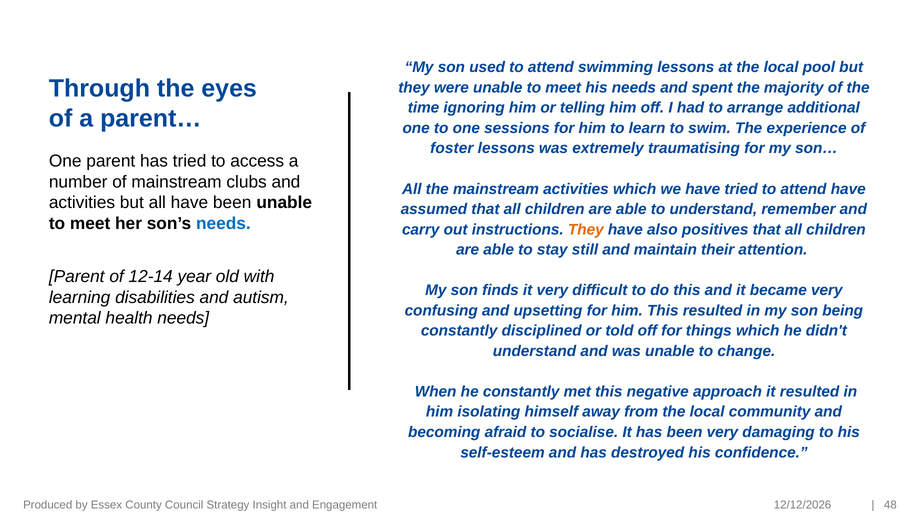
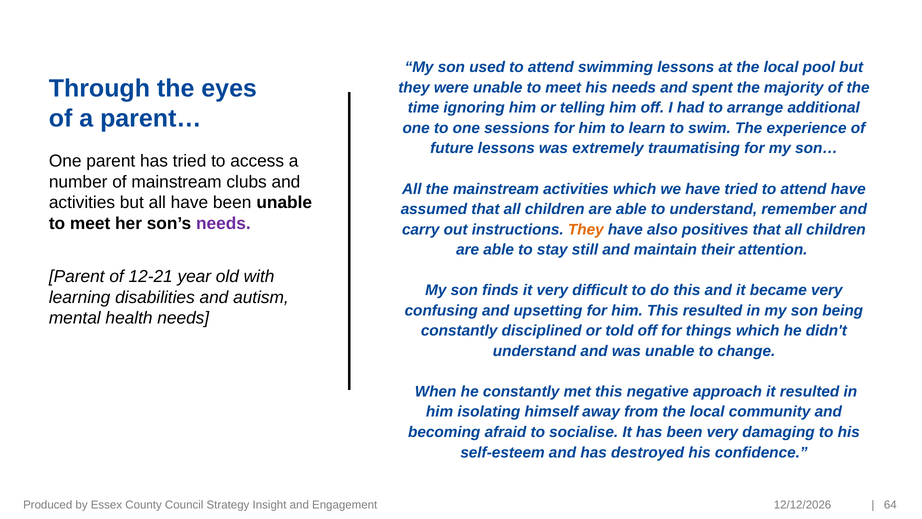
foster: foster -> future (452, 148)
needs colour: blue -> purple (223, 223)
12-14: 12-14 -> 12-21 (151, 276)
48: 48 -> 64 (890, 504)
